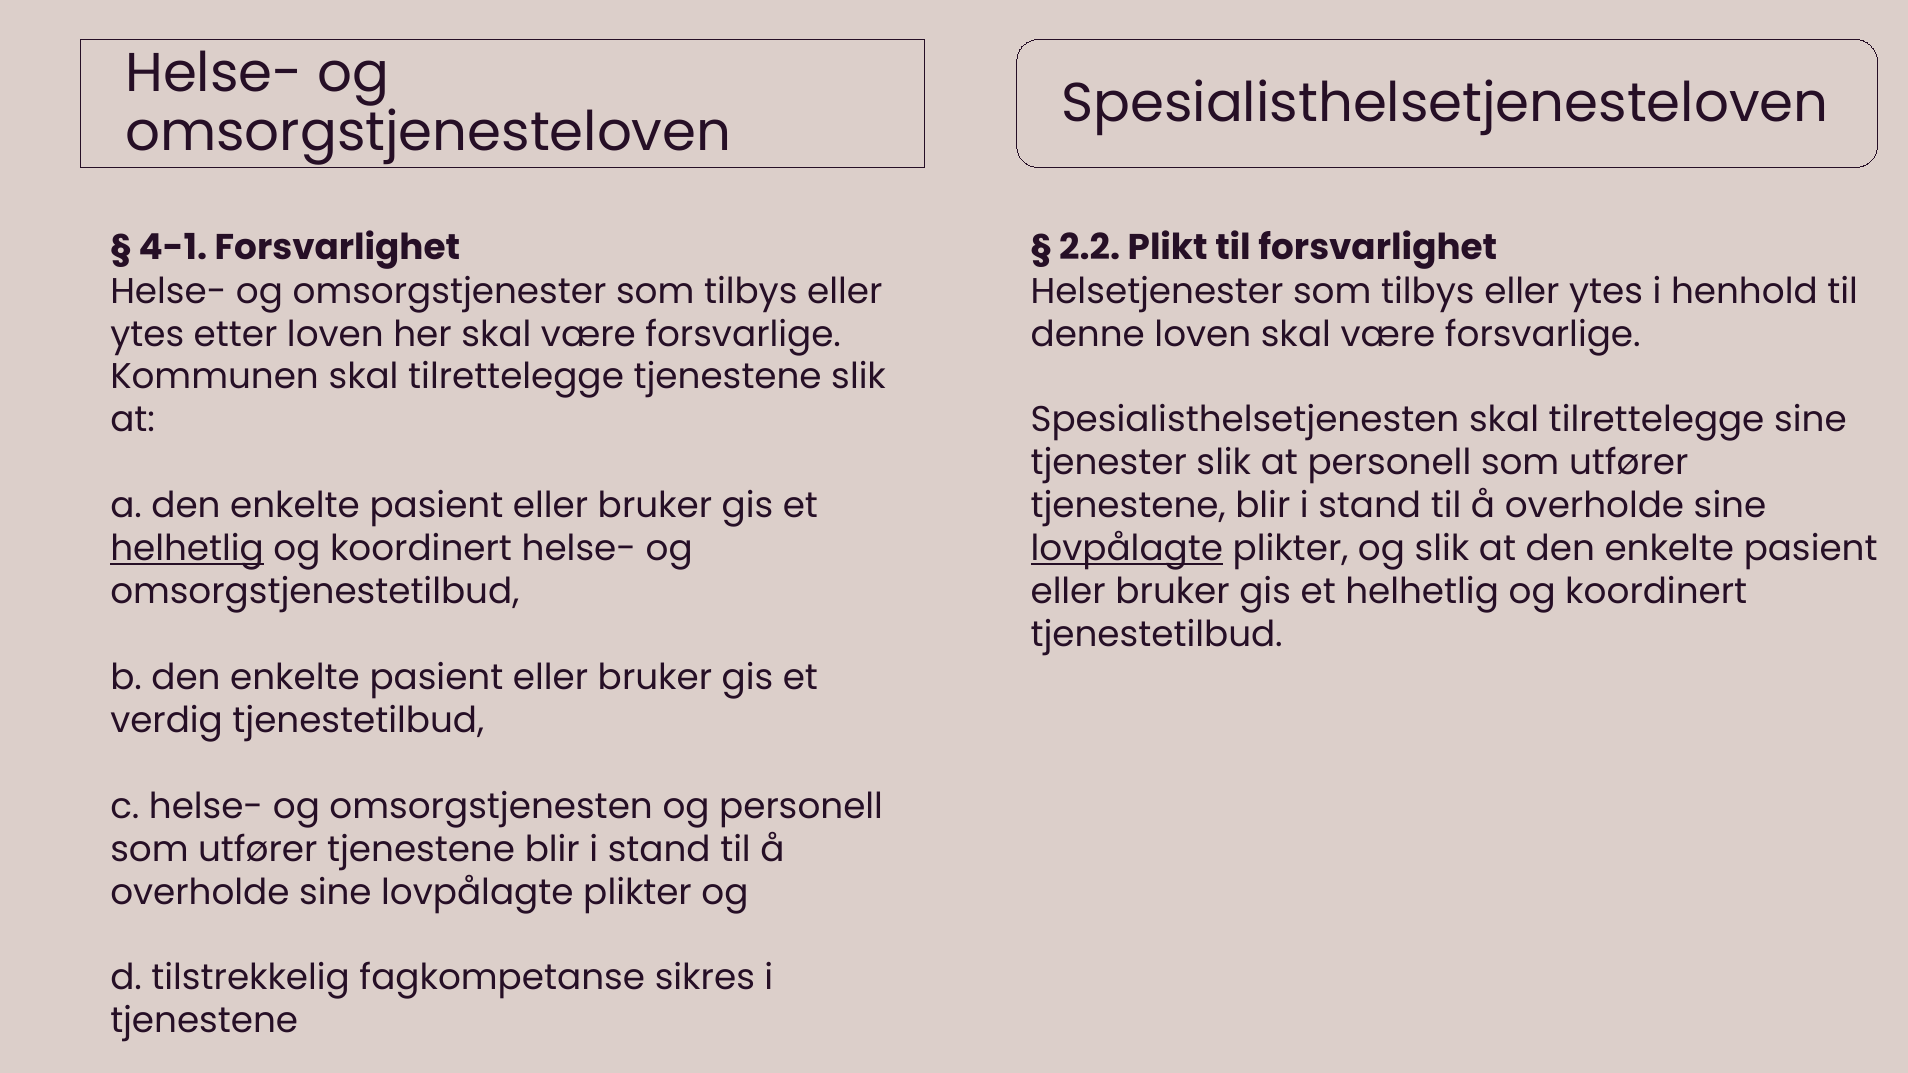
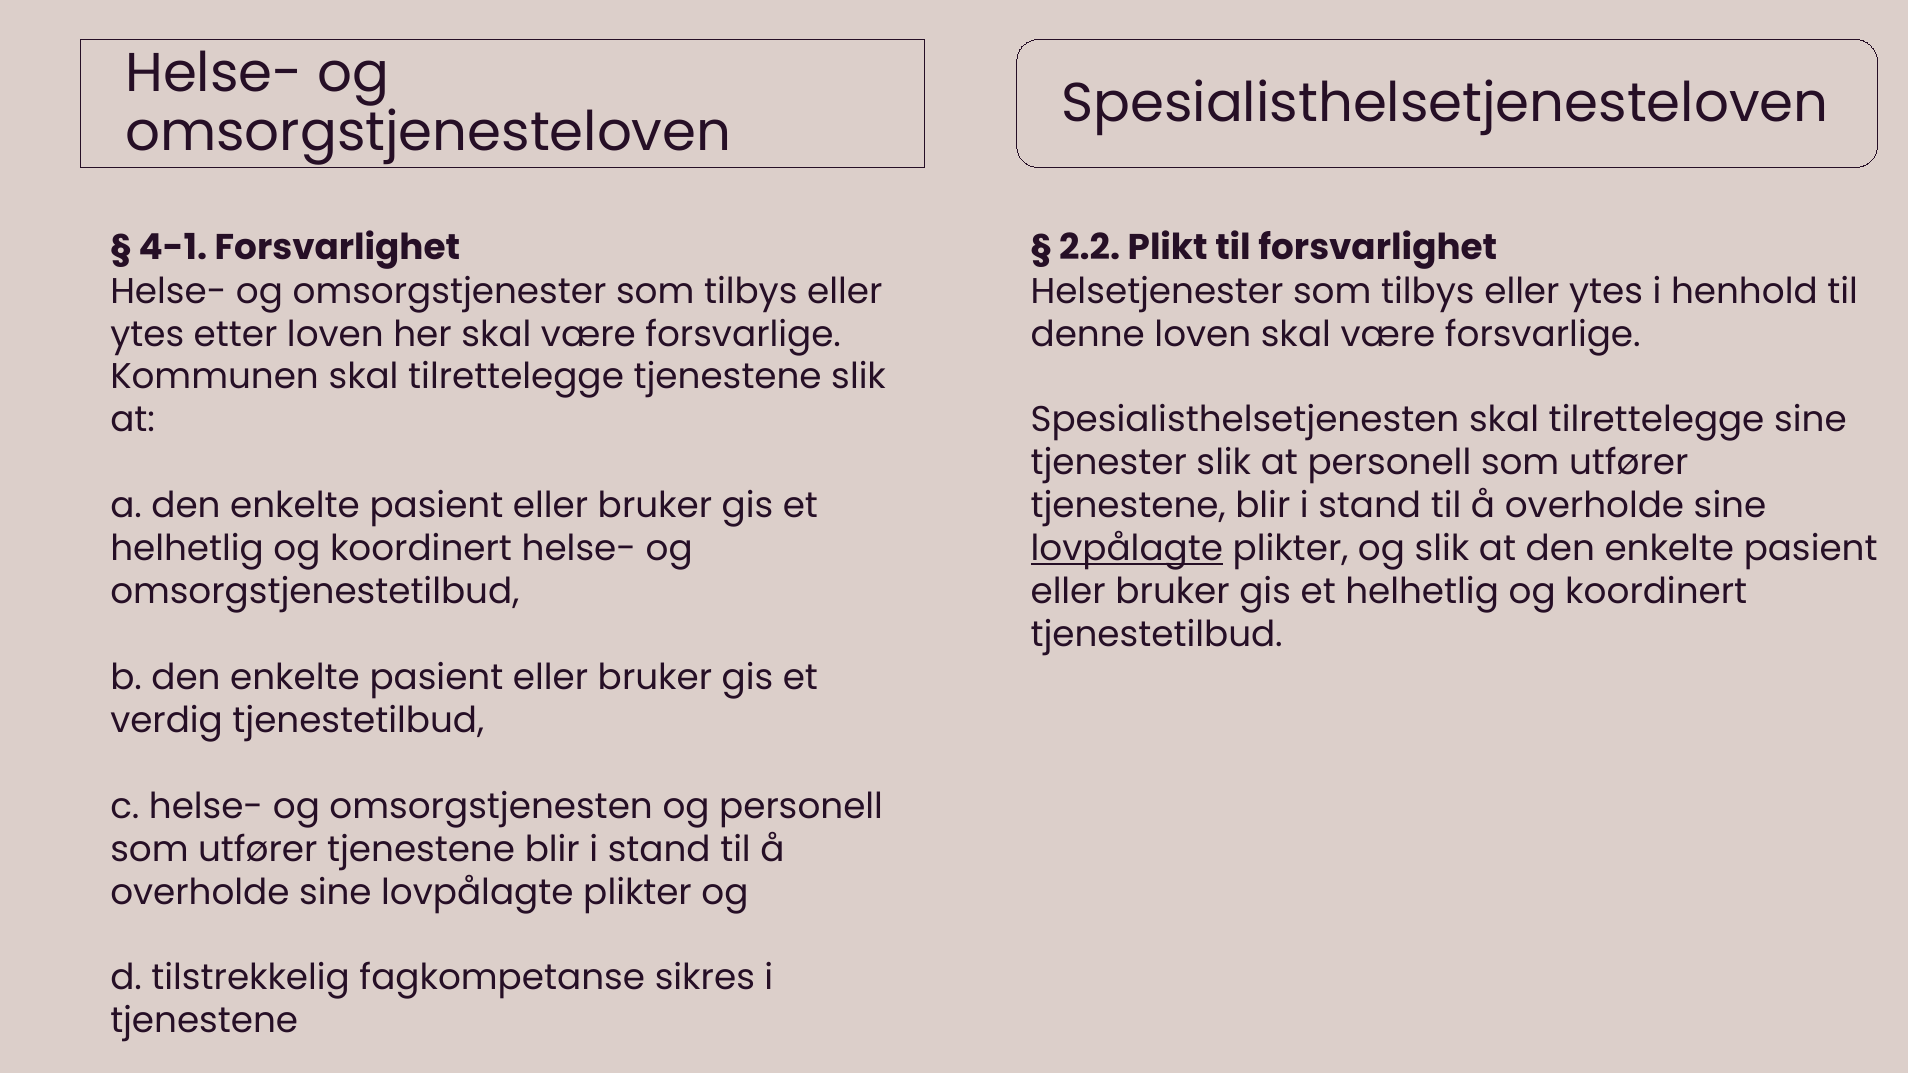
helhetlig underline: present -> none (187, 549)
